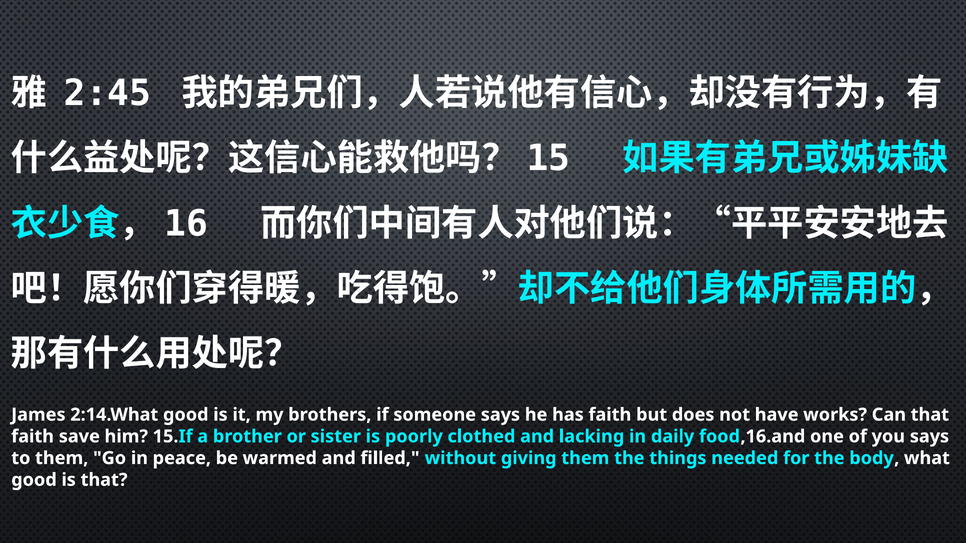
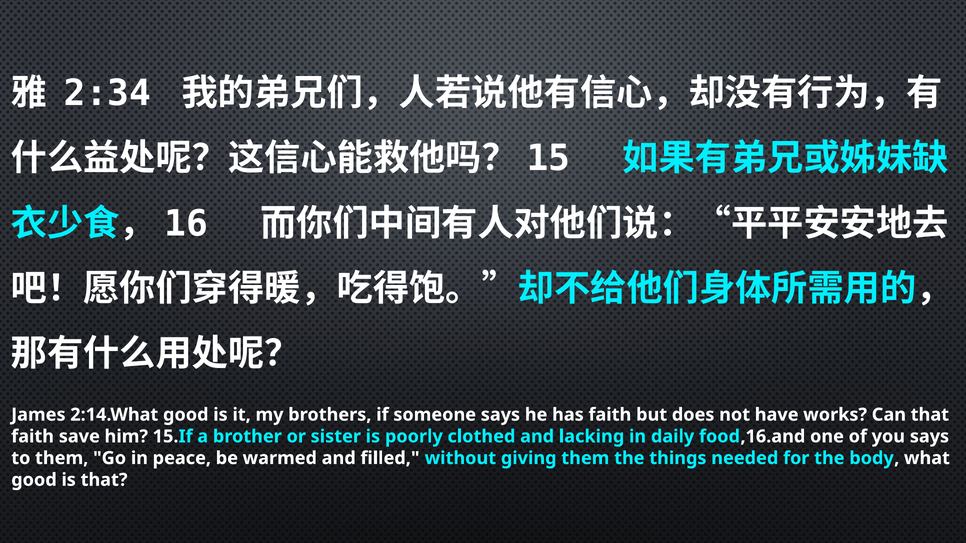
2:45: 2:45 -> 2:34 (107, 93)
